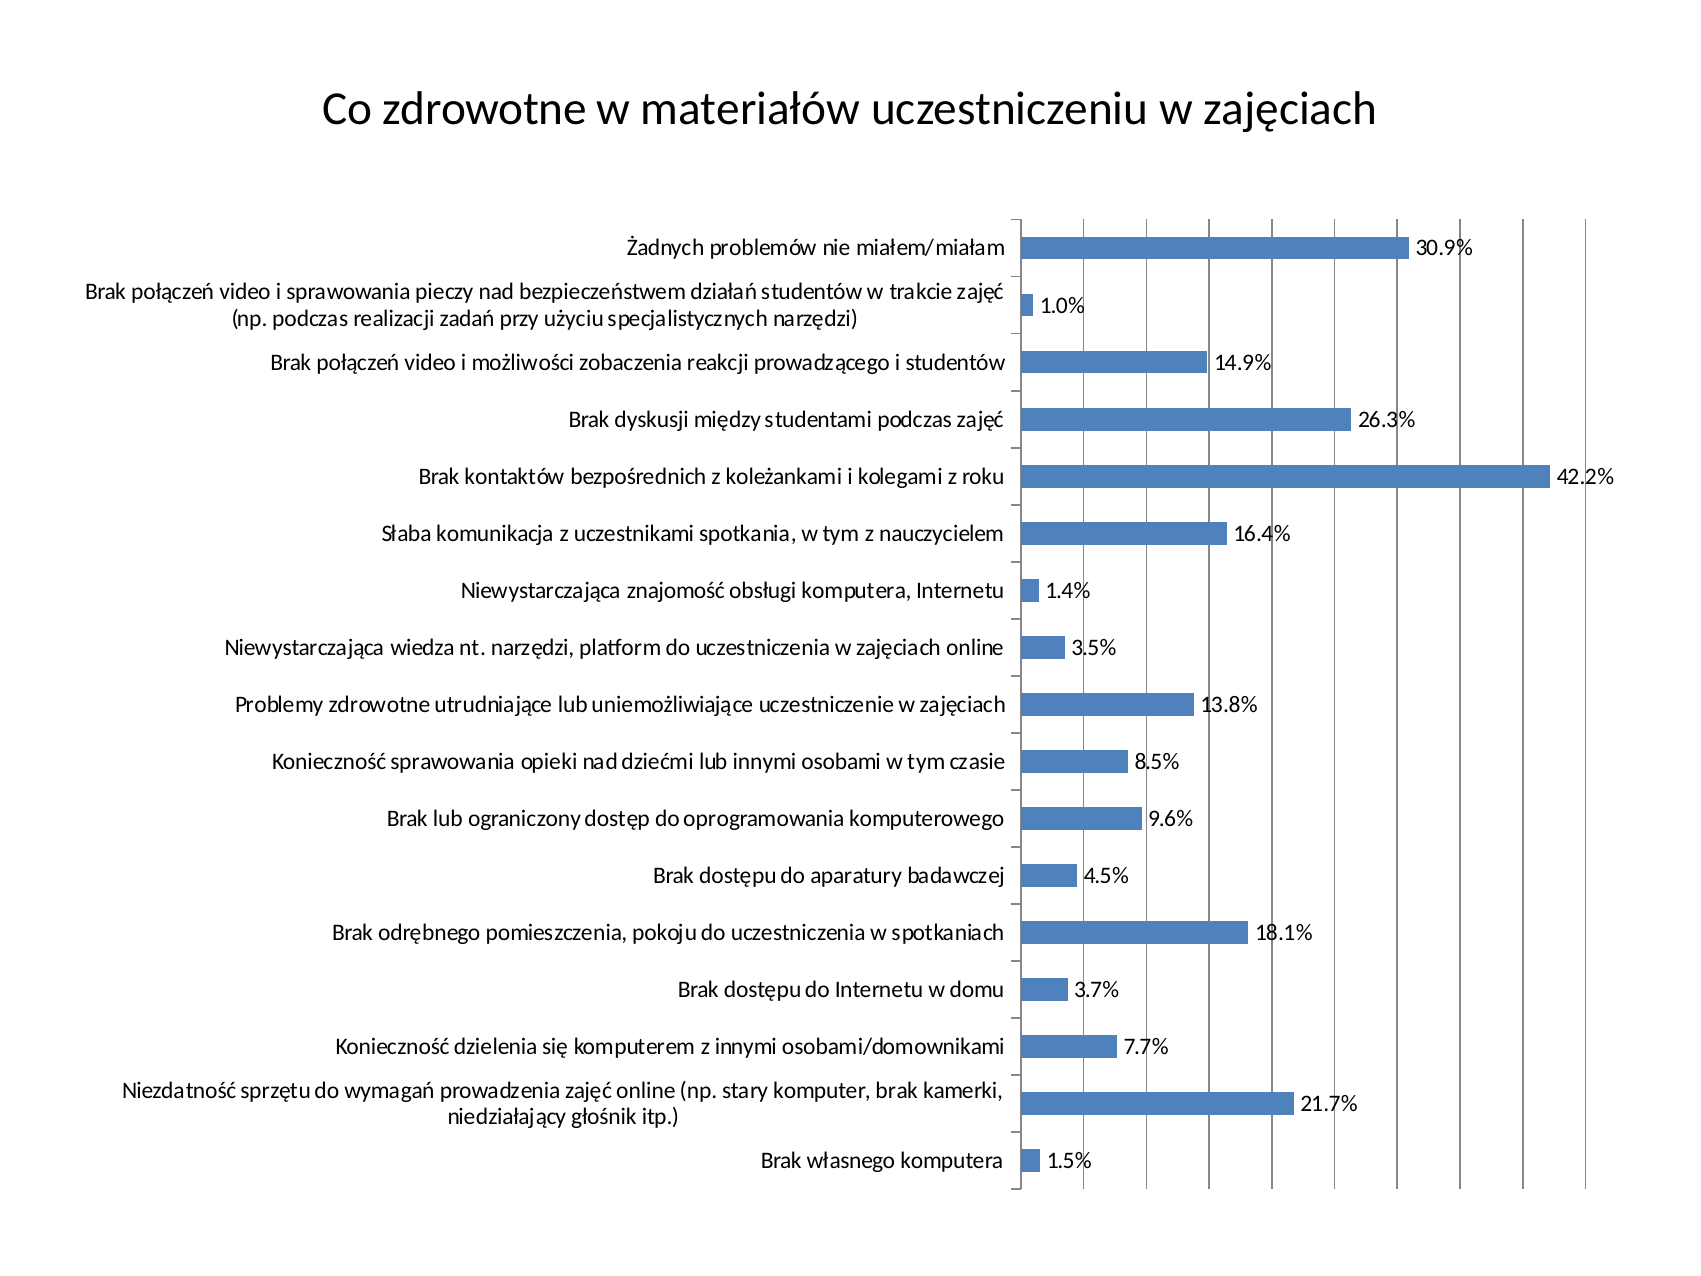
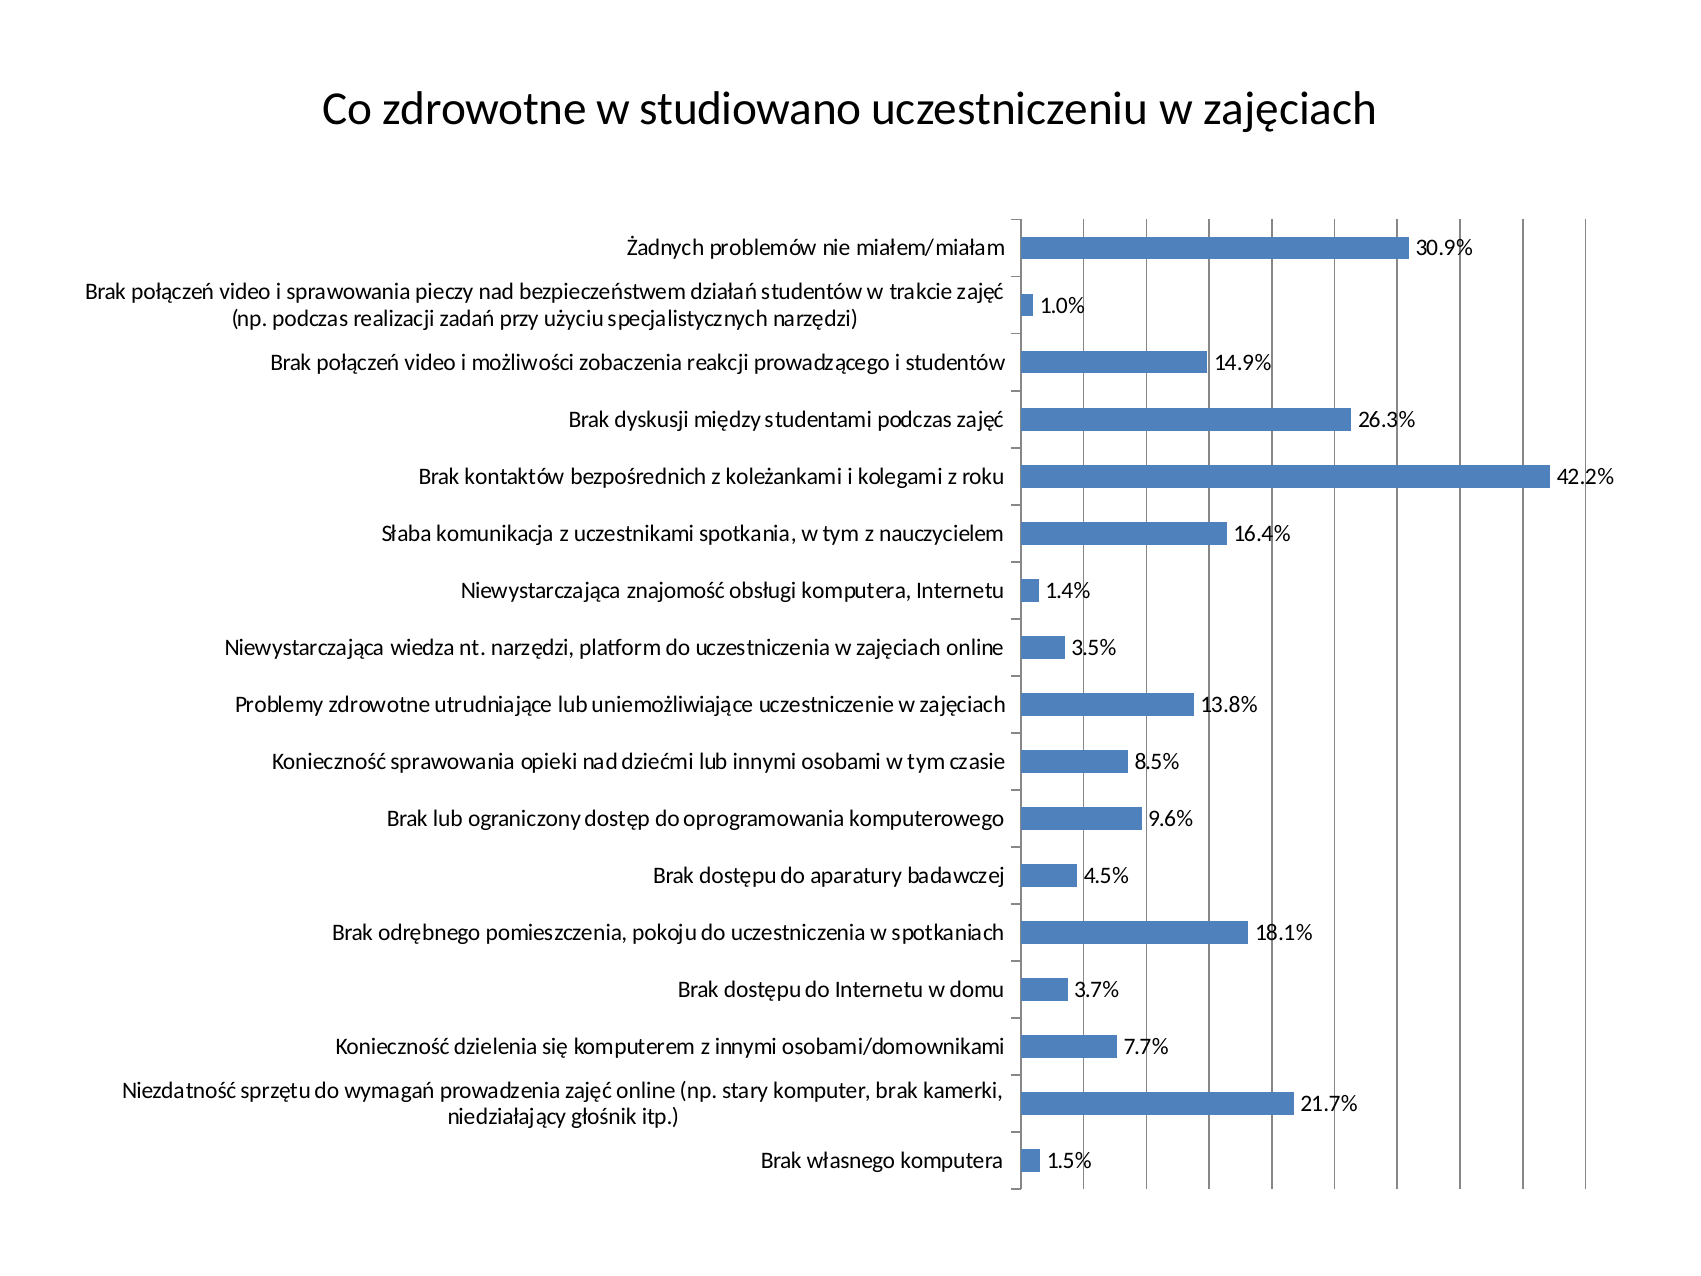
materiałów: materiałów -> studiowano (751, 109)
